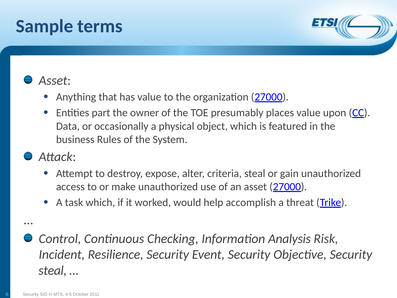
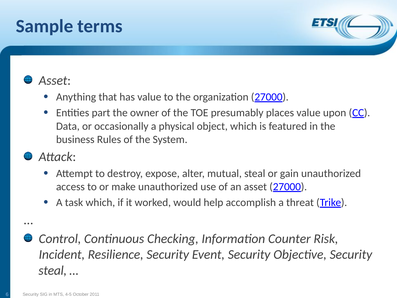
criteria: criteria -> mutual (224, 173)
Analysis: Analysis -> Counter (289, 238)
